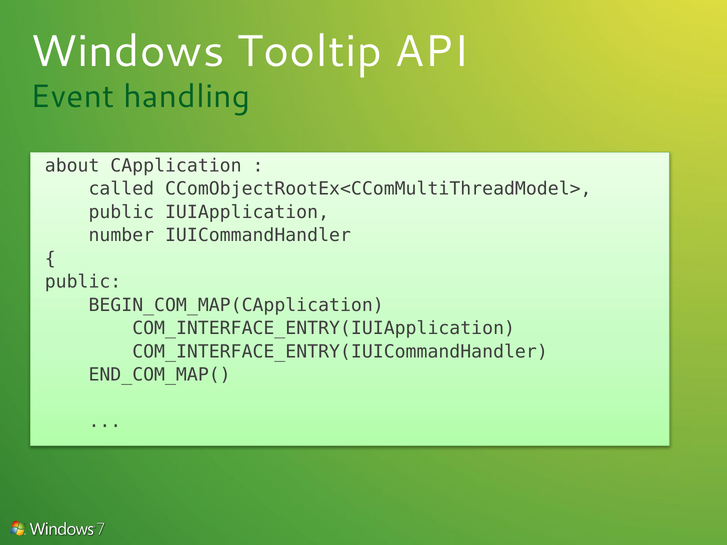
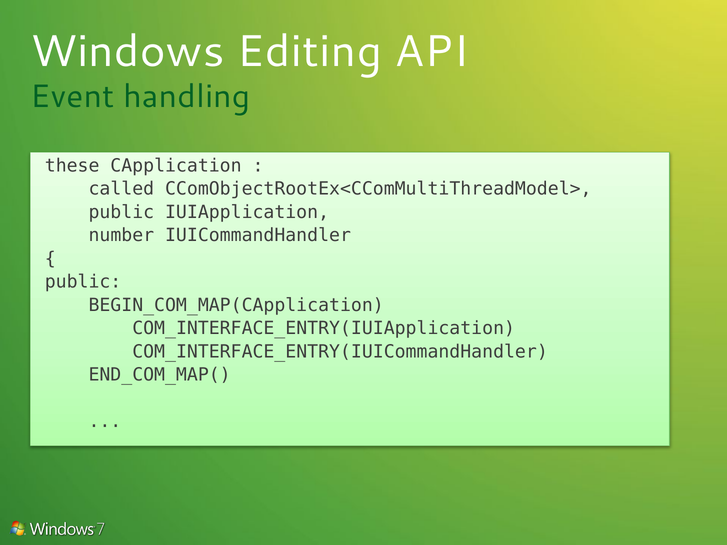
Tooltip: Tooltip -> Editing (309, 52)
about: about -> these (72, 166)
